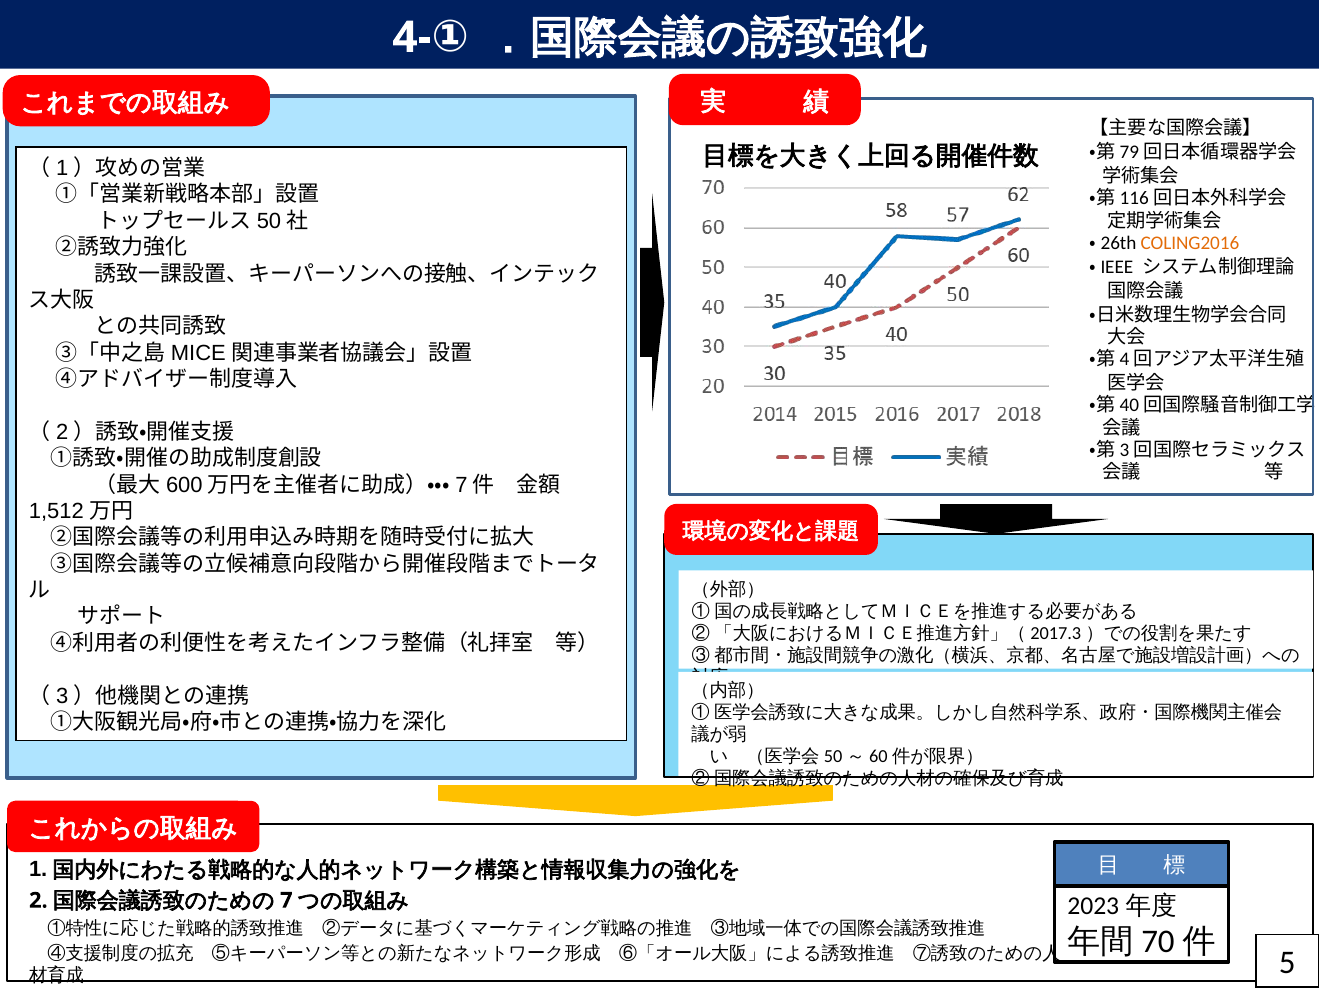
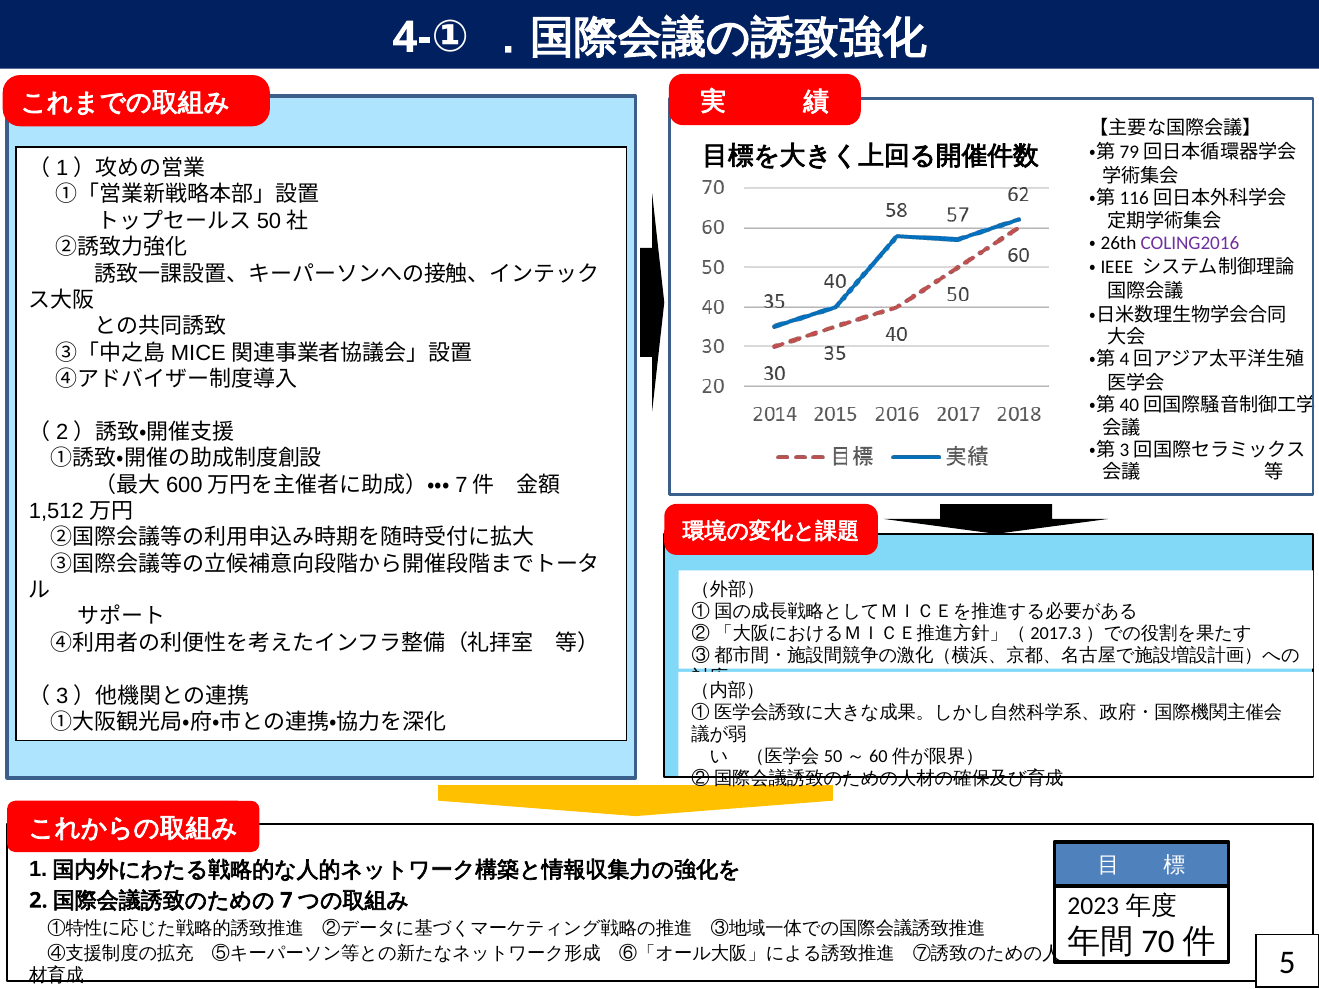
COLING2016 colour: orange -> purple (1190, 244)
